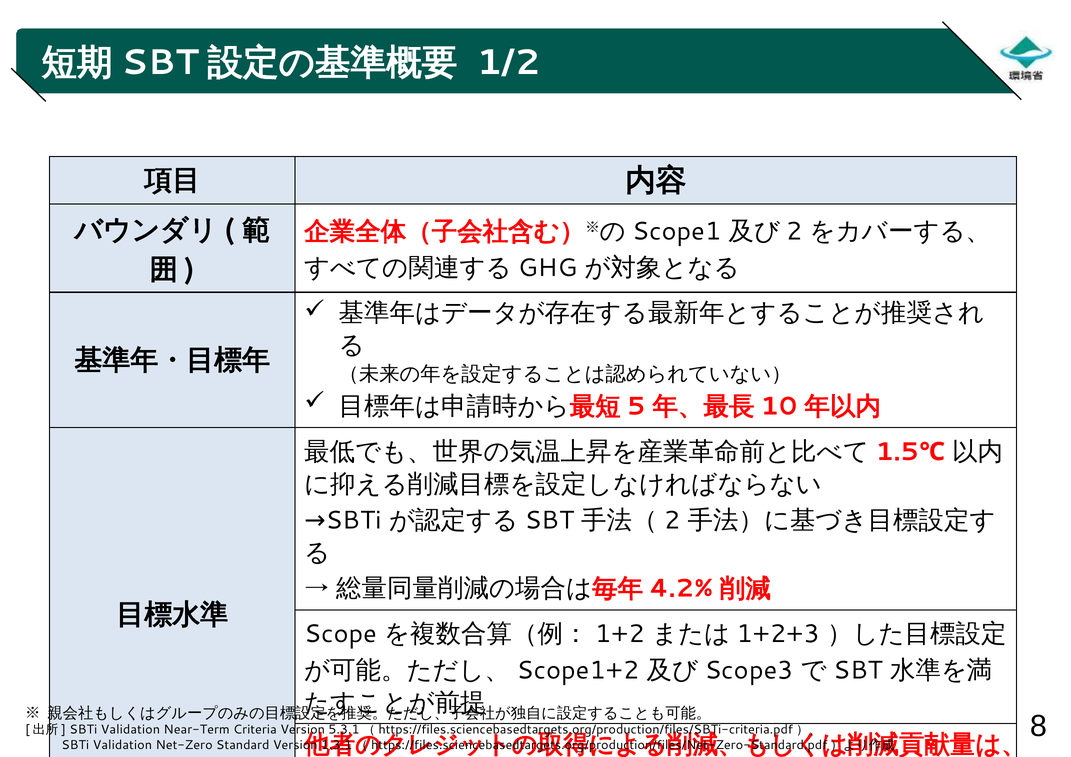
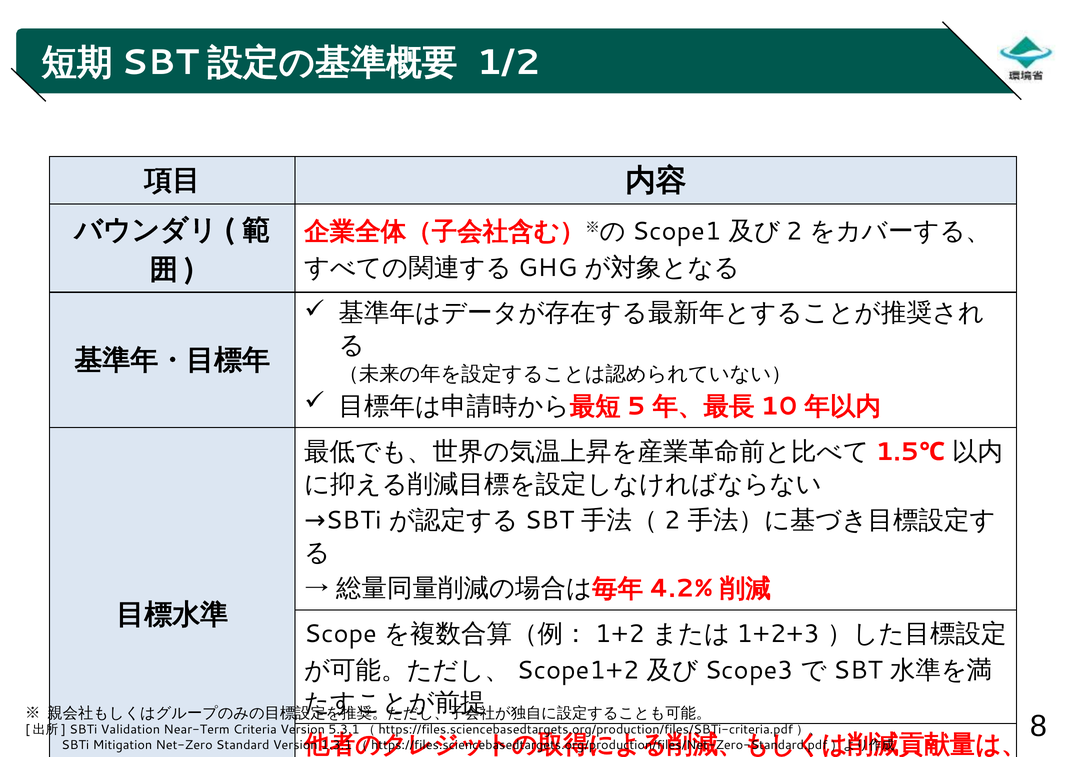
Validation: Validation -> Mitigation (122, 745)
